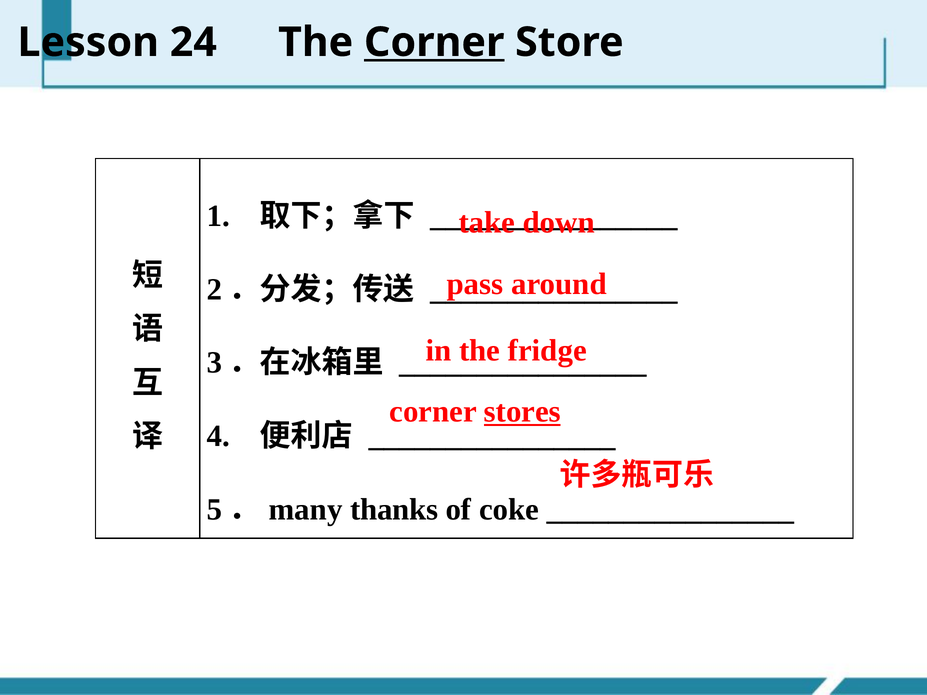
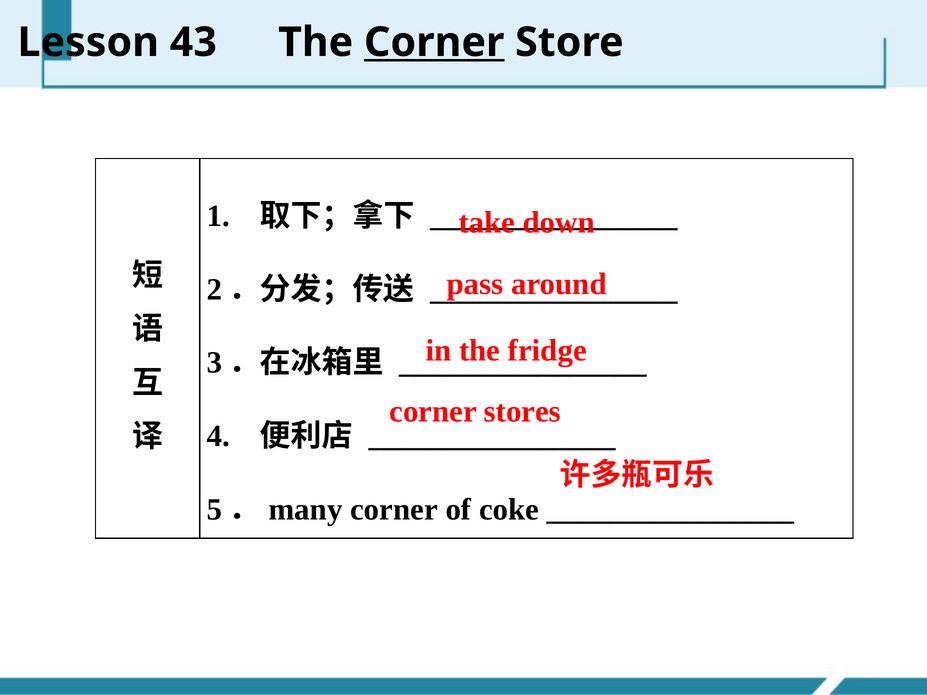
24: 24 -> 43 (193, 42)
stores underline: present -> none (522, 412)
thanks: thanks -> corner (394, 510)
